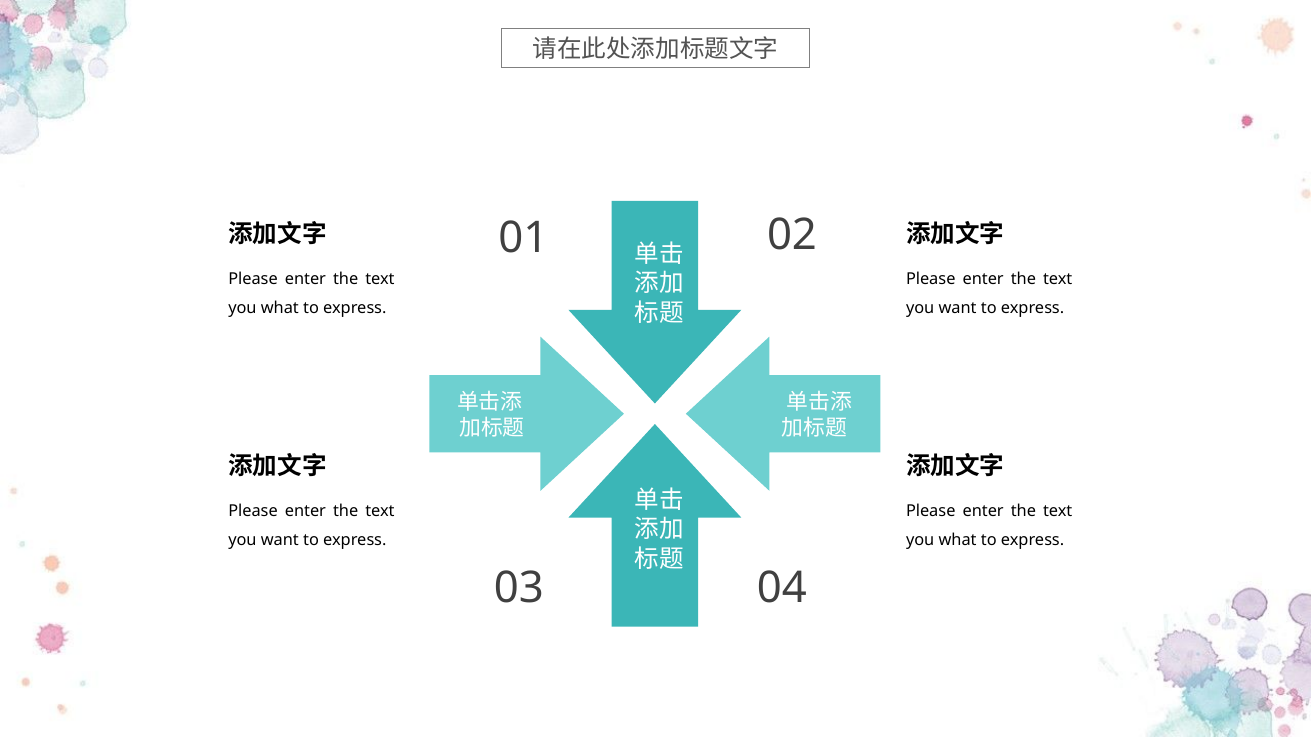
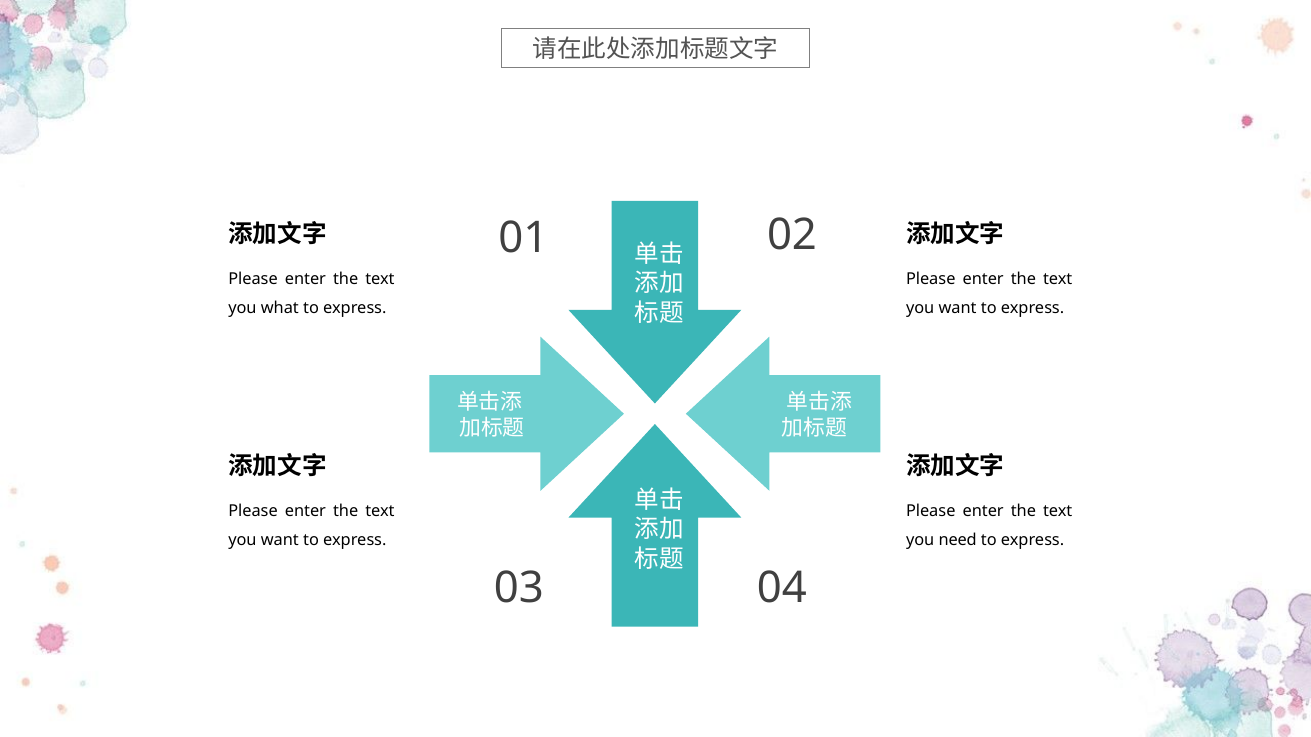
what: what -> need (958, 541)
